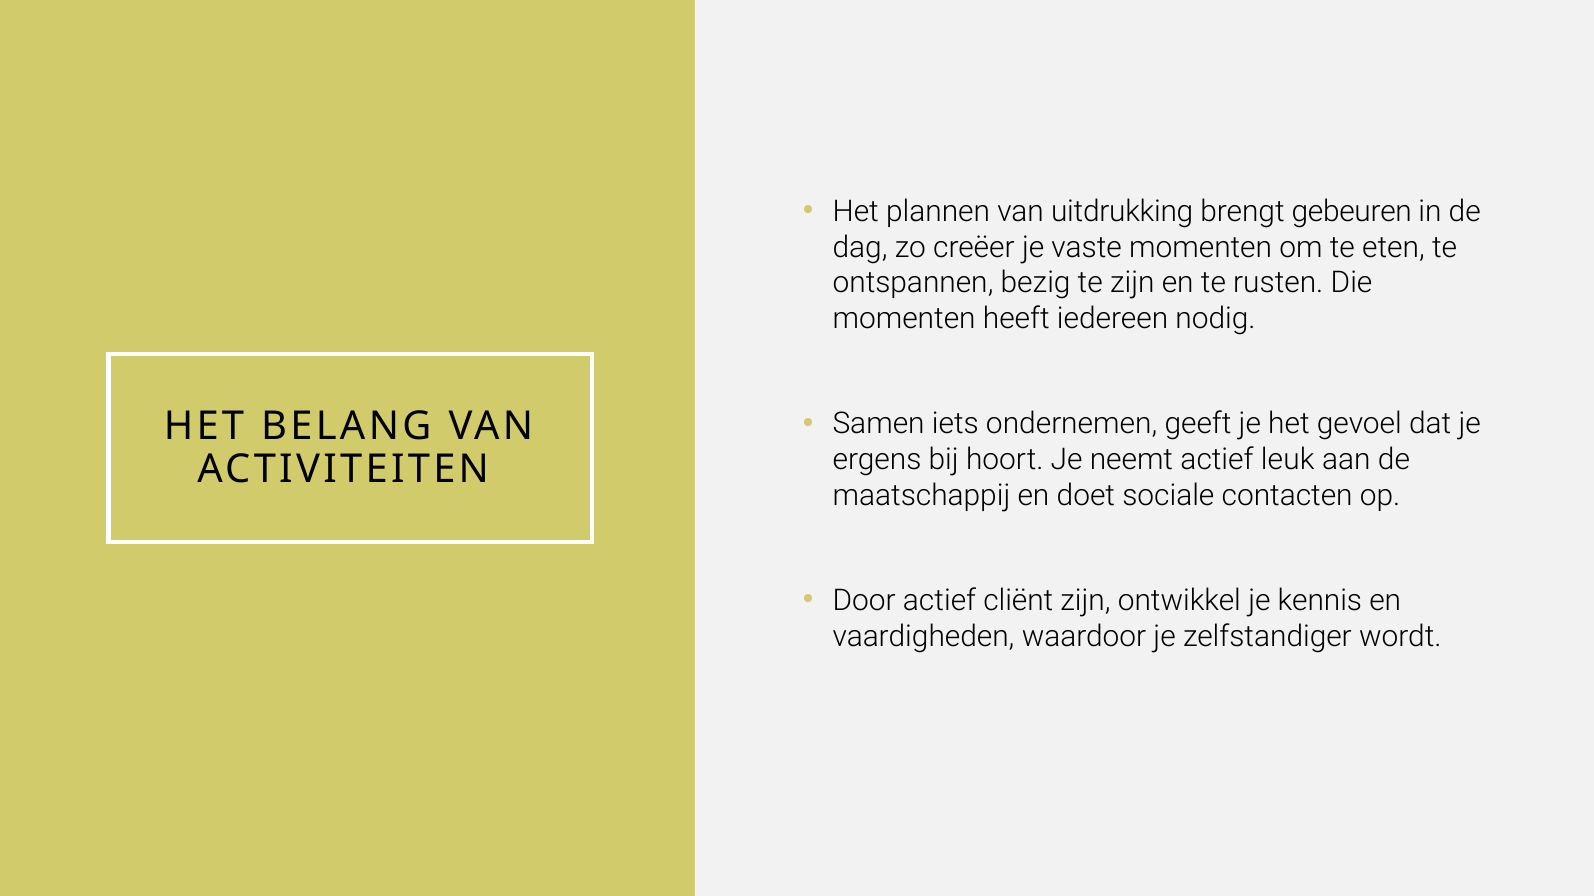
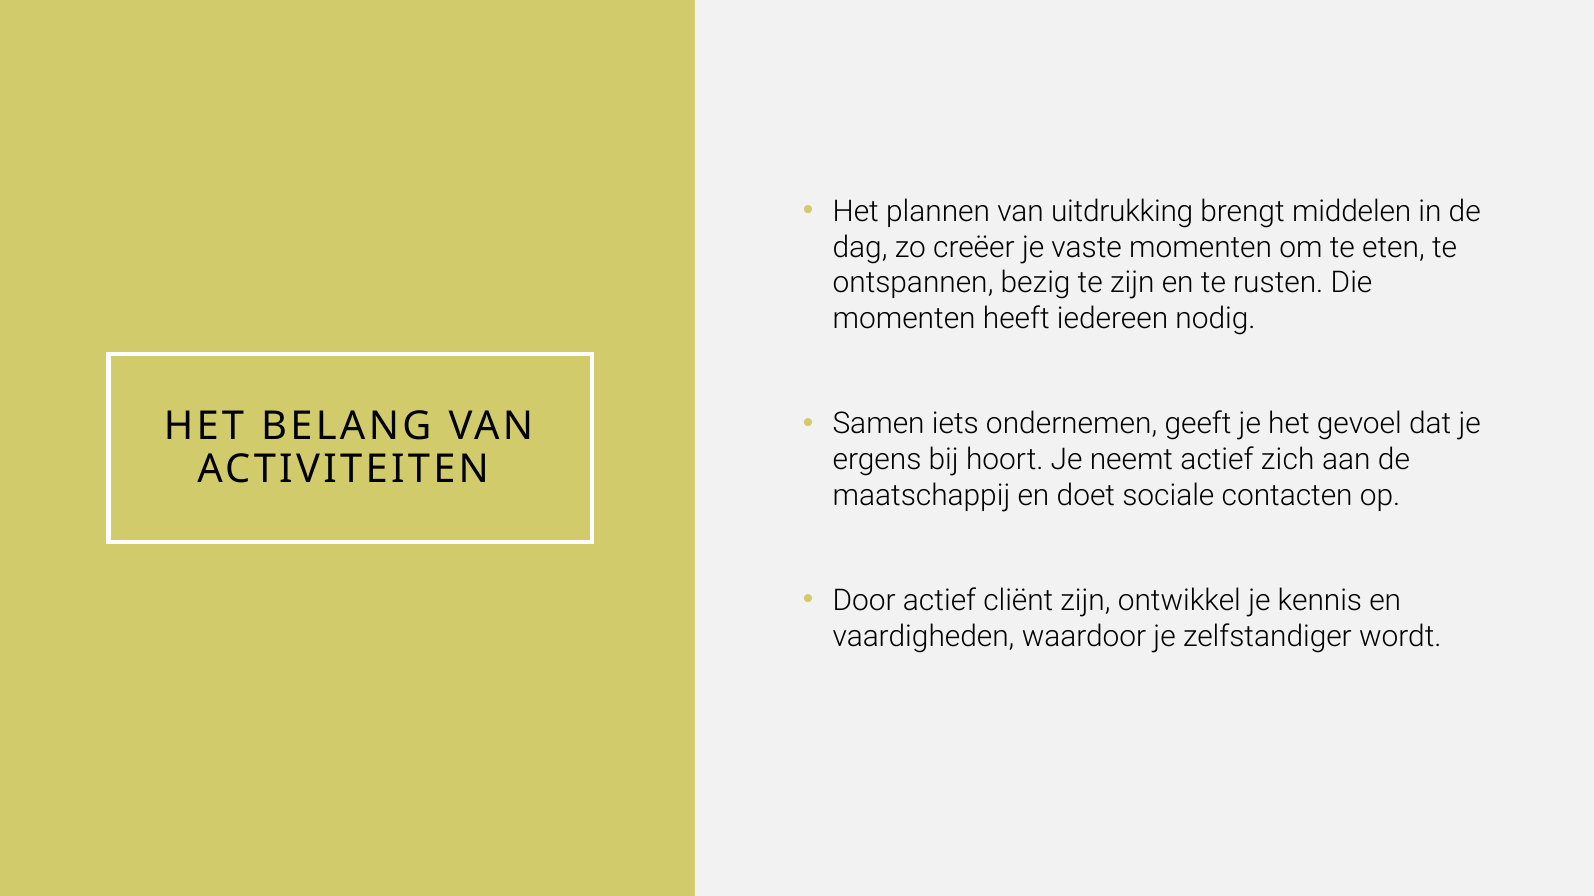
gebeuren: gebeuren -> middelen (1352, 212)
leuk: leuk -> zich (1288, 460)
